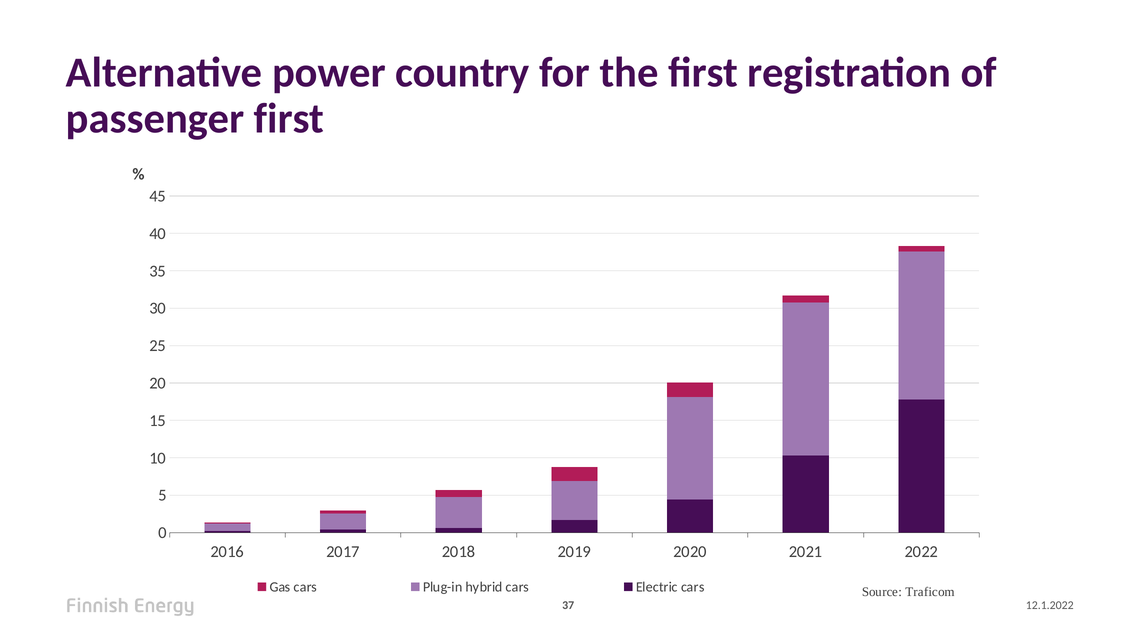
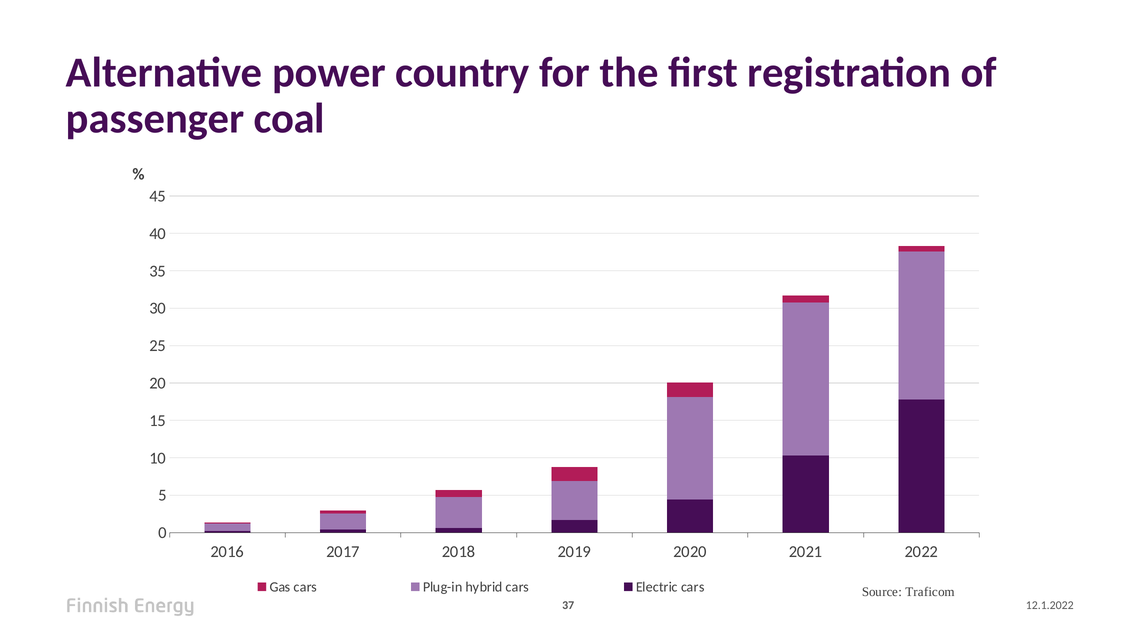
passenger first: first -> coal (289, 119)
